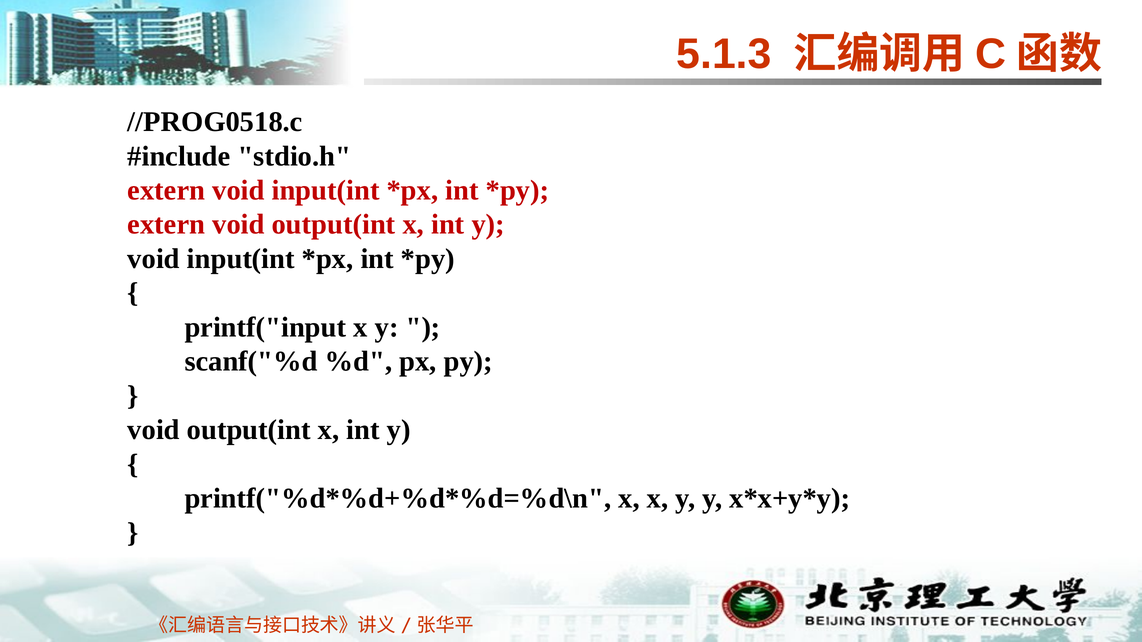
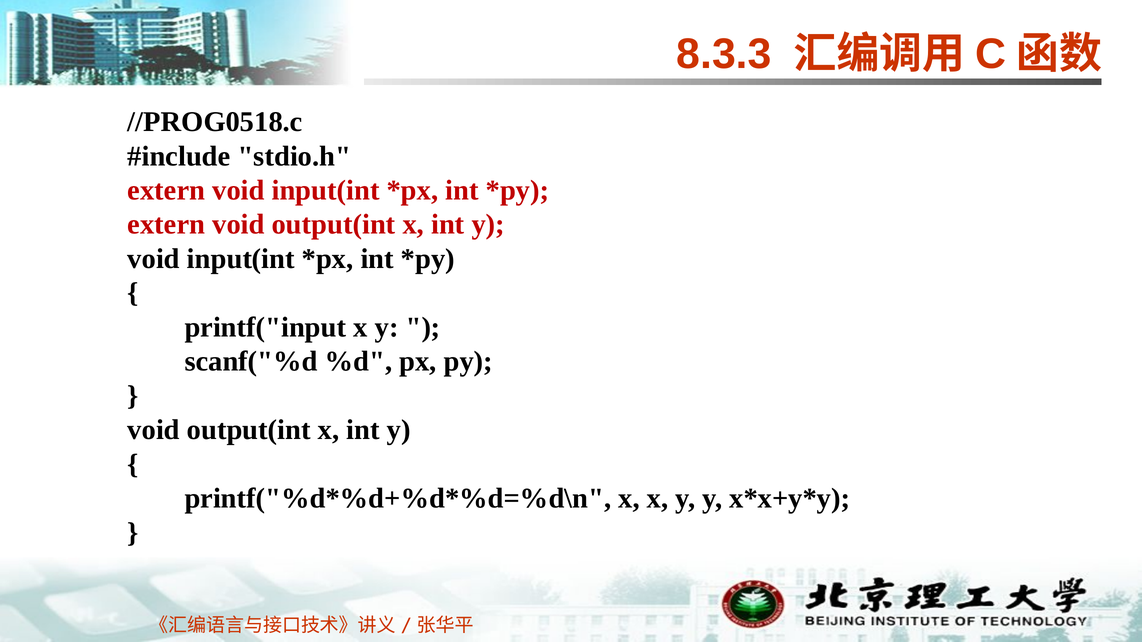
5.1.3: 5.1.3 -> 8.3.3 (724, 54)
